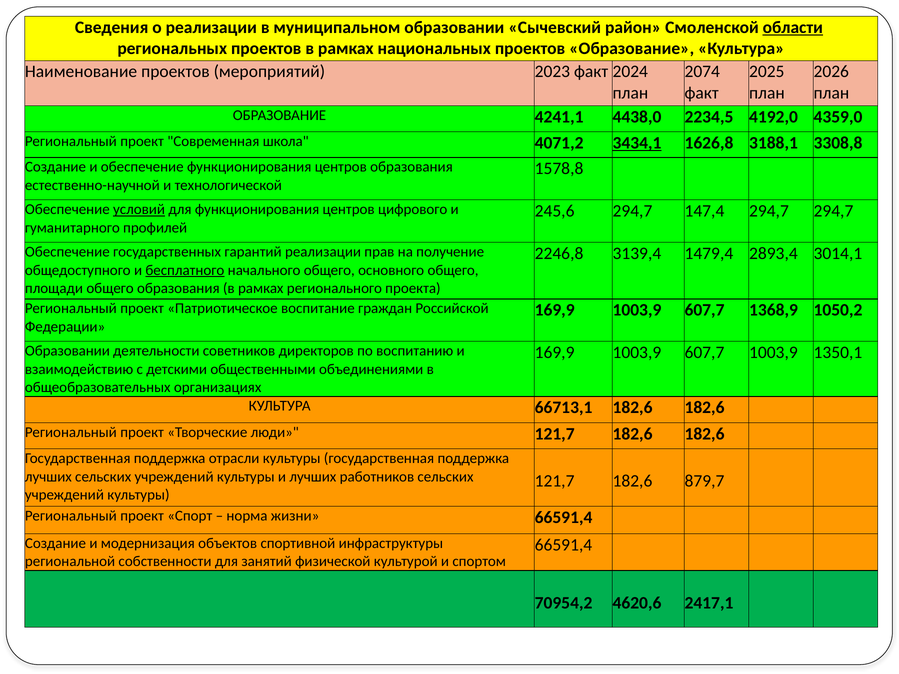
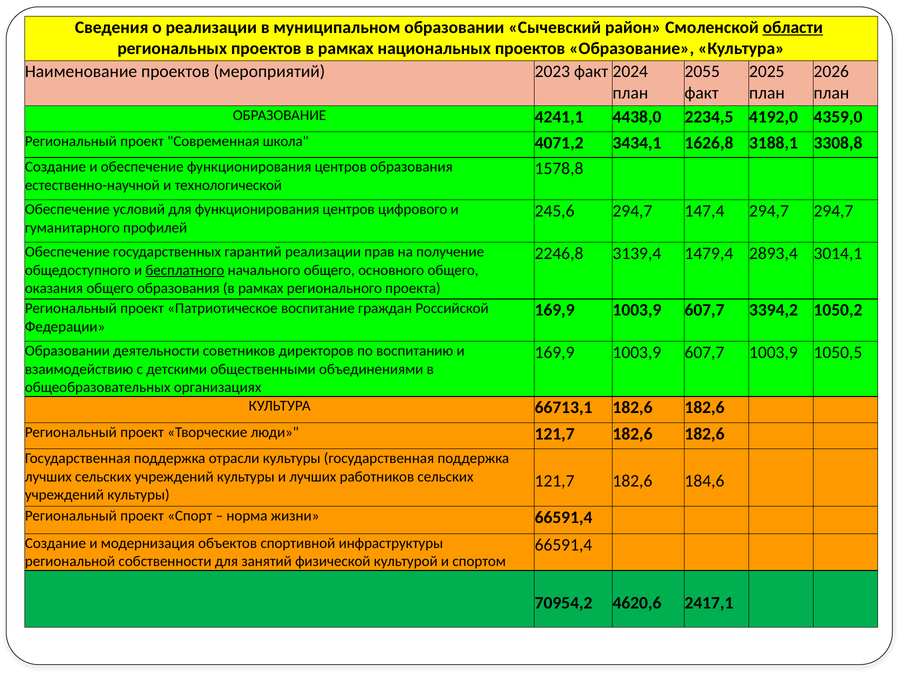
2074: 2074 -> 2055 (702, 72)
3434,1 underline: present -> none (637, 143)
условий underline: present -> none (139, 210)
площади: площади -> оказания (54, 289)
1368,9: 1368,9 -> 3394,2 (773, 310)
1350,1: 1350,1 -> 1050,5 (838, 353)
879,7: 879,7 -> 184,6 (704, 481)
